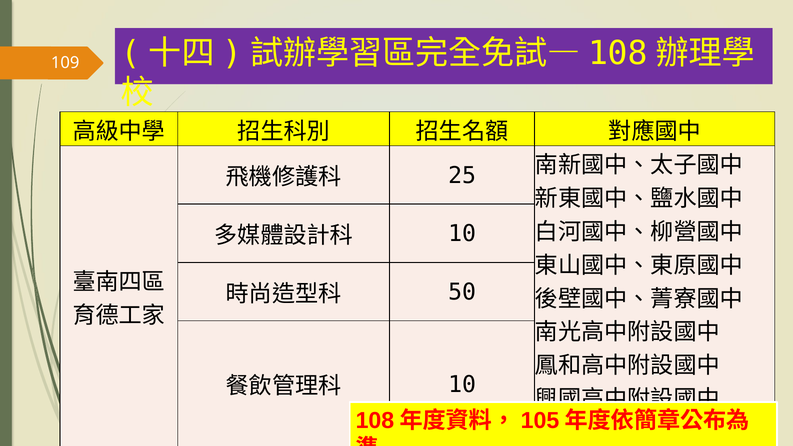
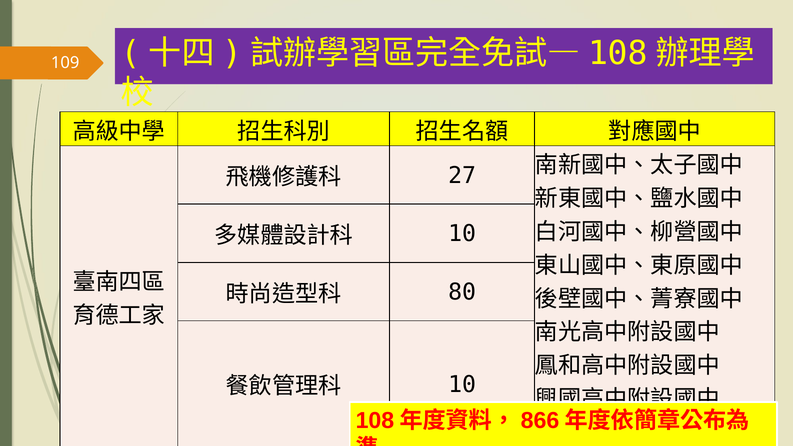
25: 25 -> 27 (462, 175)
50: 50 -> 80 (462, 292)
105: 105 -> 866 (540, 421)
